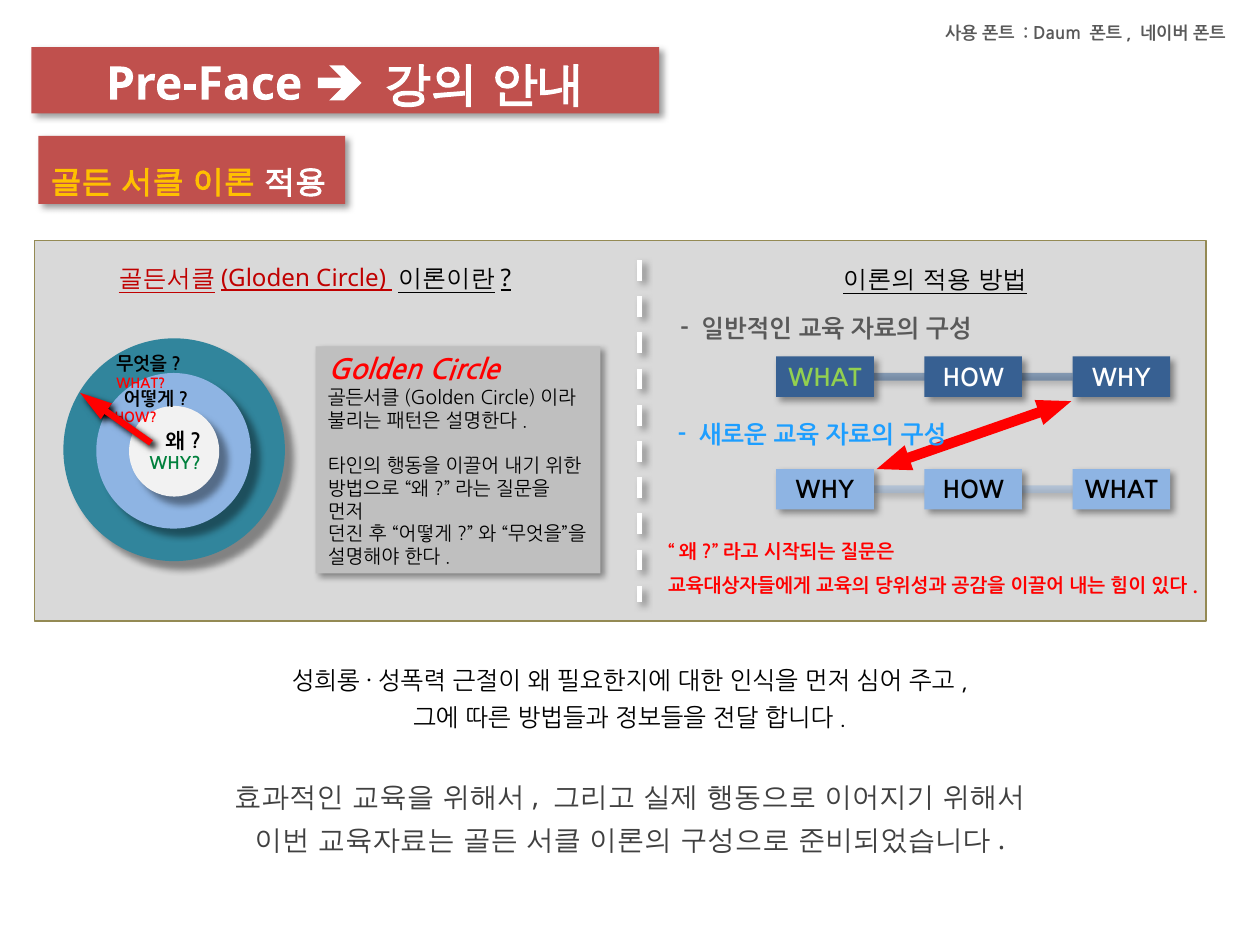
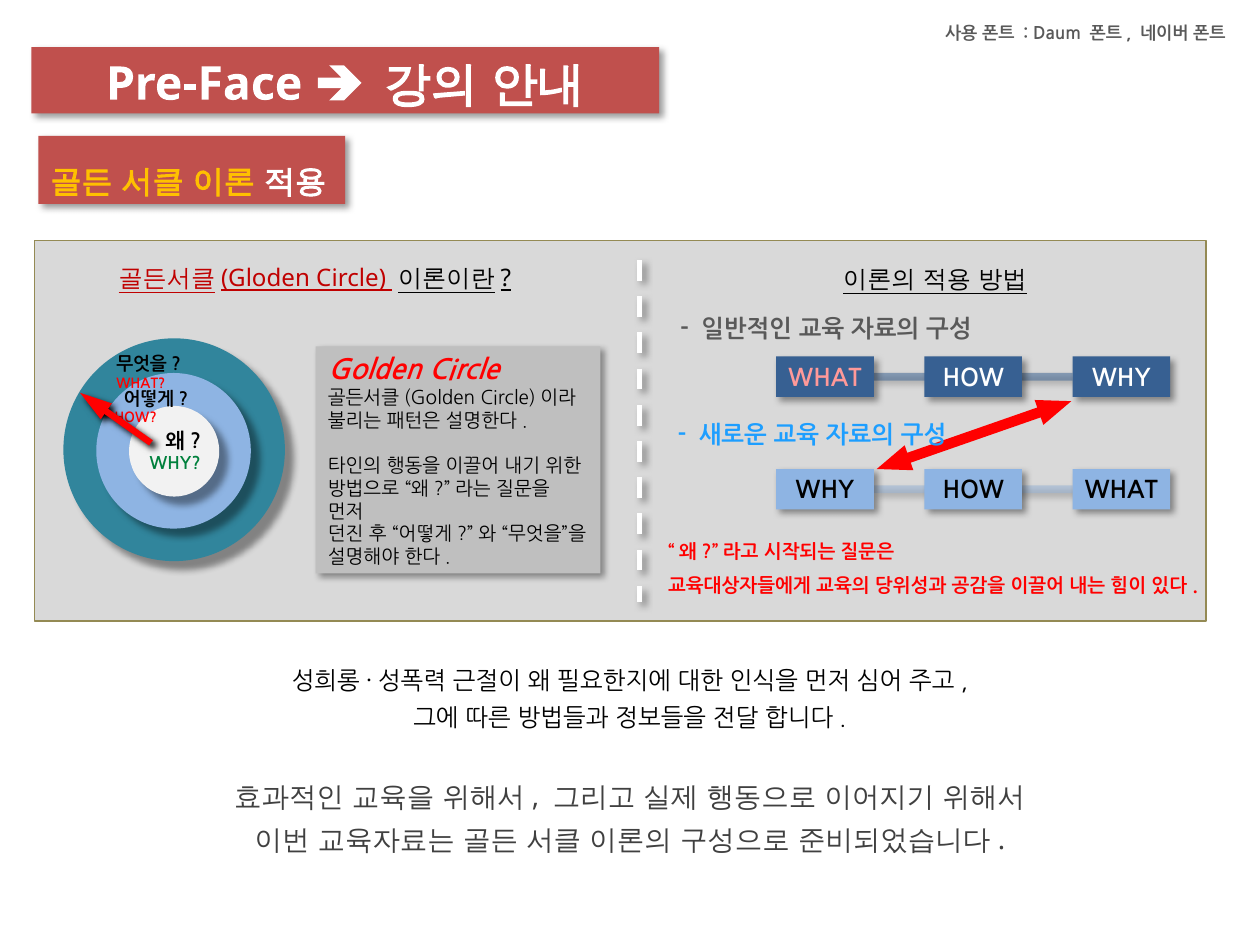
WHAT colour: light green -> pink (825, 378)
